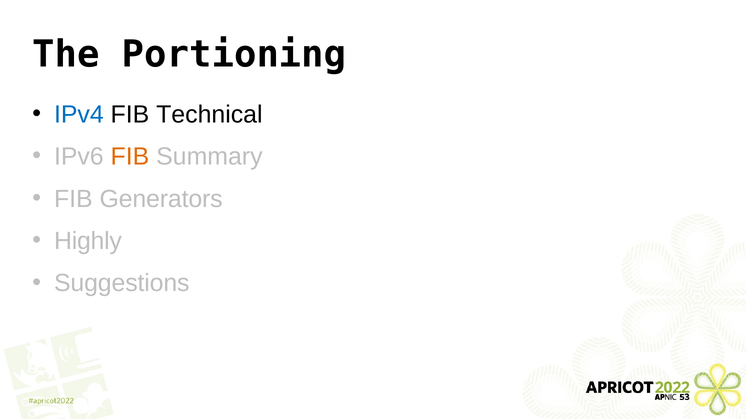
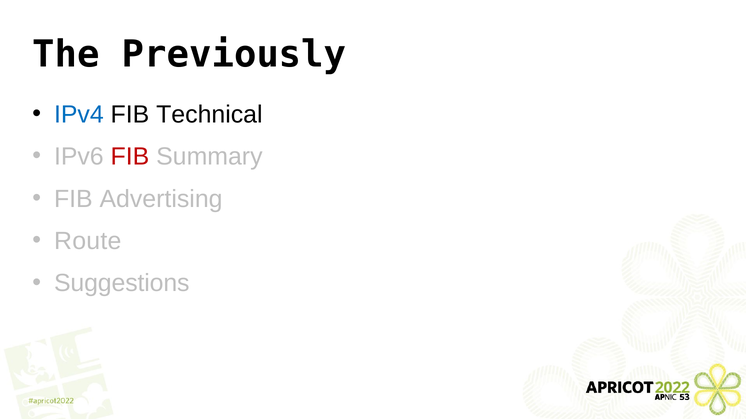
Portioning: Portioning -> Previously (234, 54)
FIB colour: orange -> red (130, 157)
Generators: Generators -> Advertising (161, 199)
Highly: Highly -> Route (88, 241)
